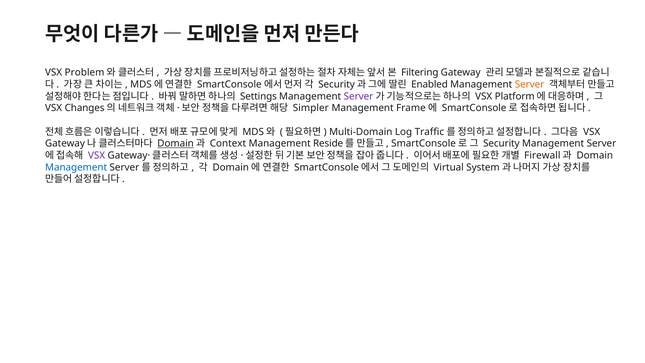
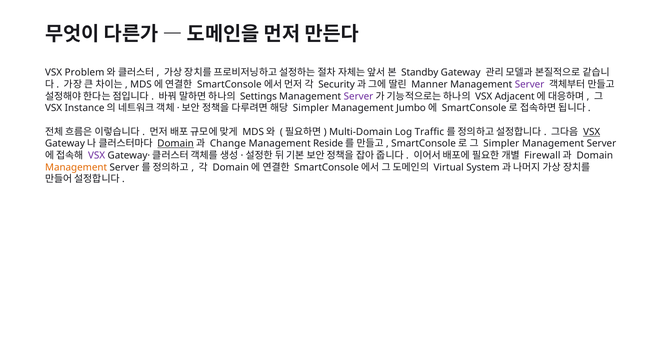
Filtering: Filtering -> Standby (420, 73)
Enabled: Enabled -> Manner (429, 84)
Server colour: orange -> purple (530, 84)
Platform: Platform -> Adjacent (515, 96)
Changes: Changes -> Instance (85, 108)
Frame: Frame -> Jumbo (411, 108)
VSX underline: none -> present (592, 132)
Context: Context -> Change (228, 144)
Security: Security -> Simpler (501, 144)
Management colour: blue -> orange (76, 167)
